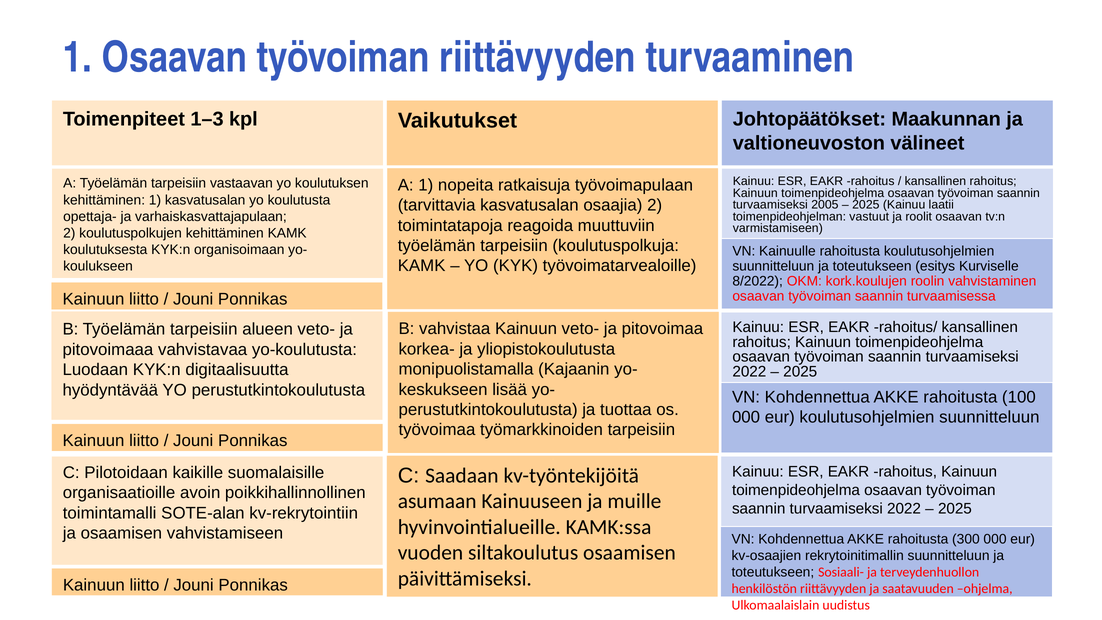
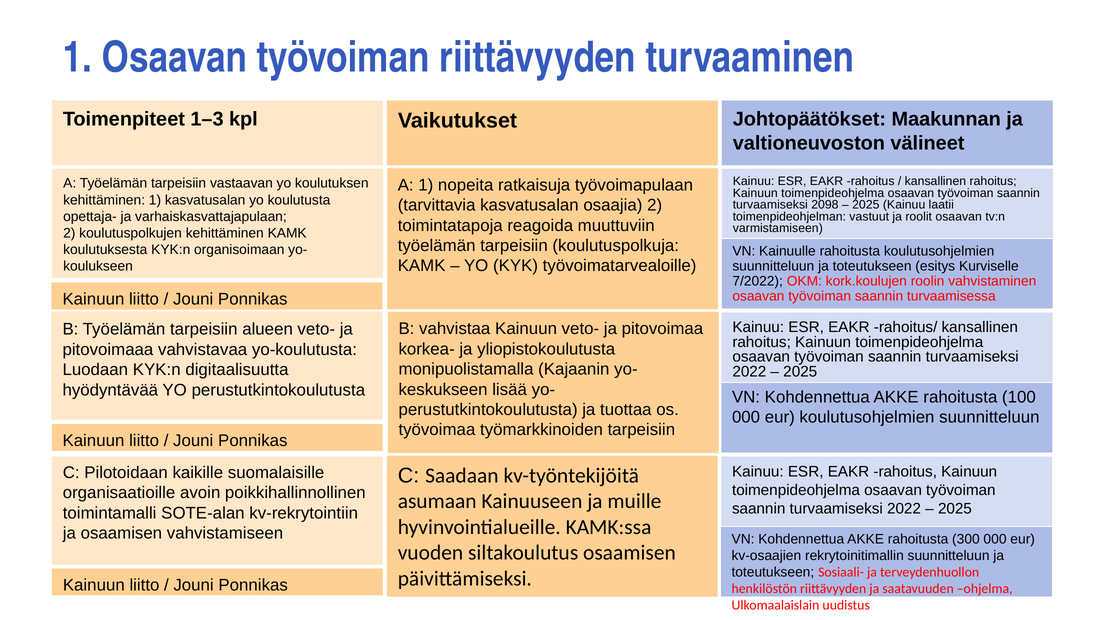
2005: 2005 -> 2098 (825, 205)
8/2022: 8/2022 -> 7/2022 (758, 281)
